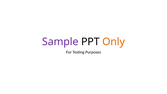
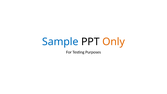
Sample colour: purple -> blue (60, 42)
